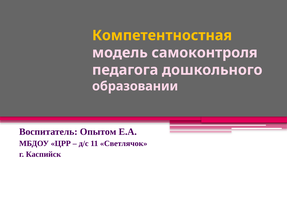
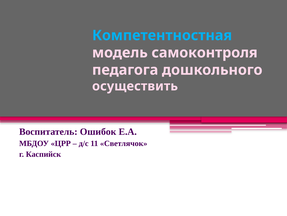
Компетентностная colour: yellow -> light blue (162, 35)
образовании: образовании -> осуществить (135, 86)
Опытом: Опытом -> Ошибок (98, 131)
